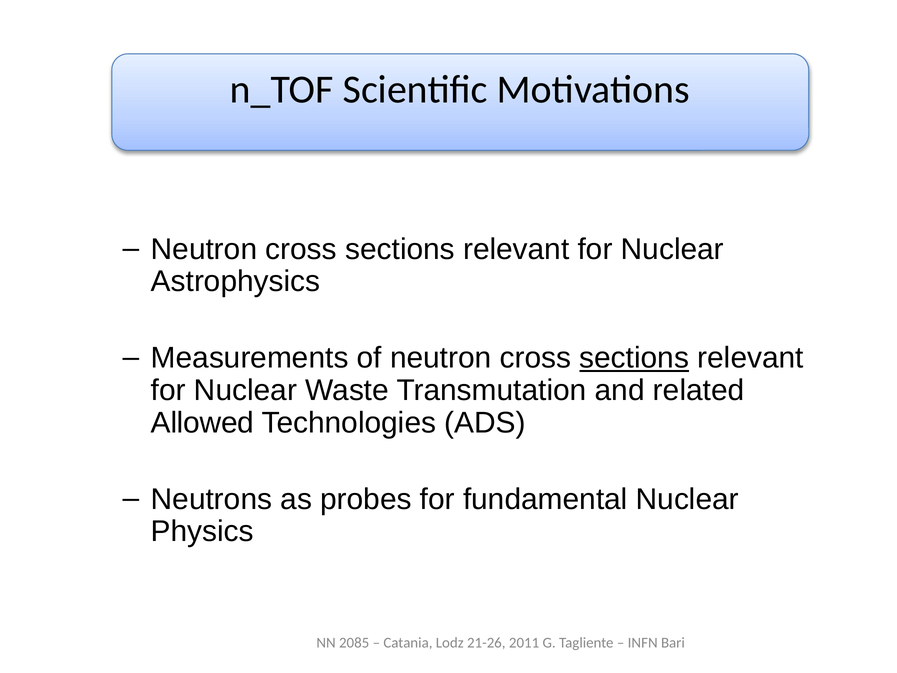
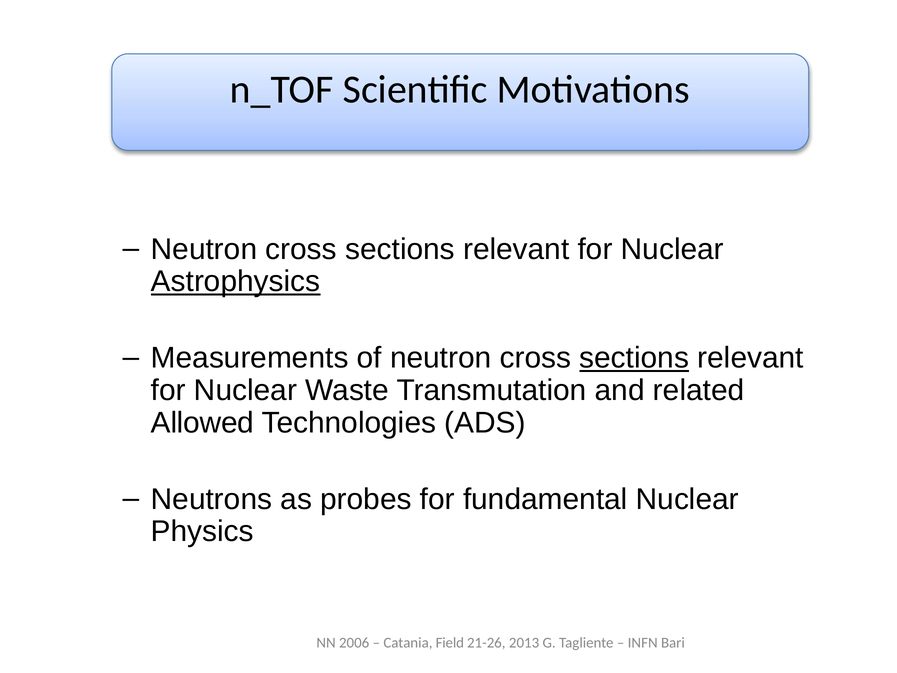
Astrophysics underline: none -> present (236, 281)
2085: 2085 -> 2006 (354, 642)
Lodz: Lodz -> Field (450, 642)
2011: 2011 -> 2013 (524, 642)
